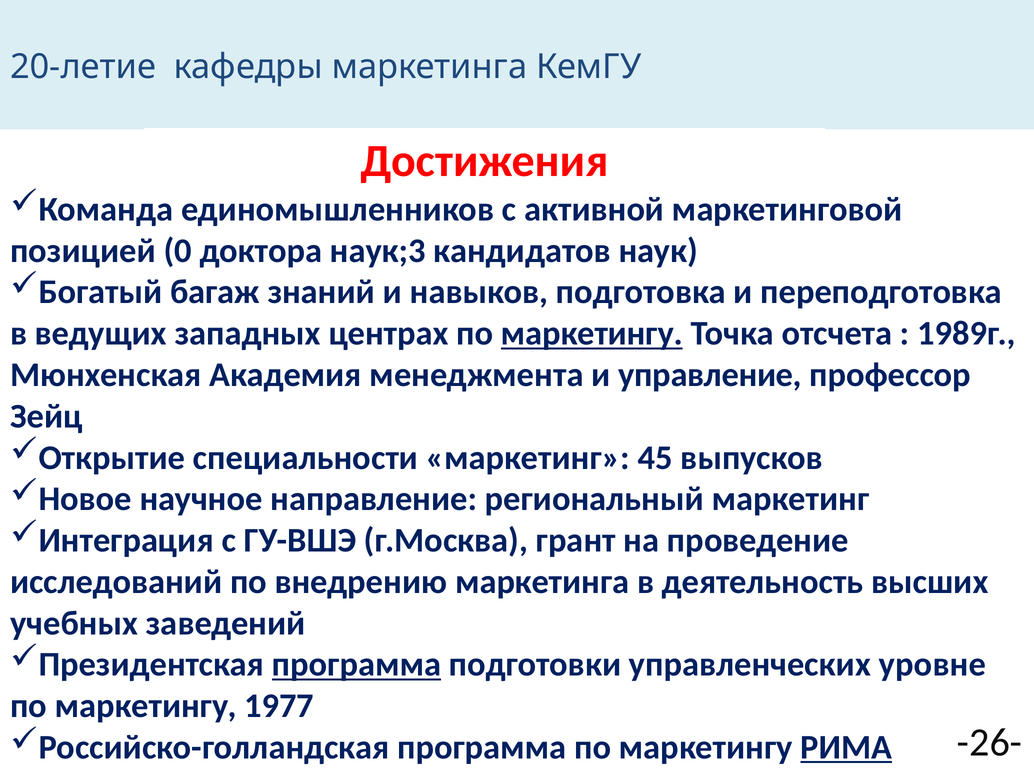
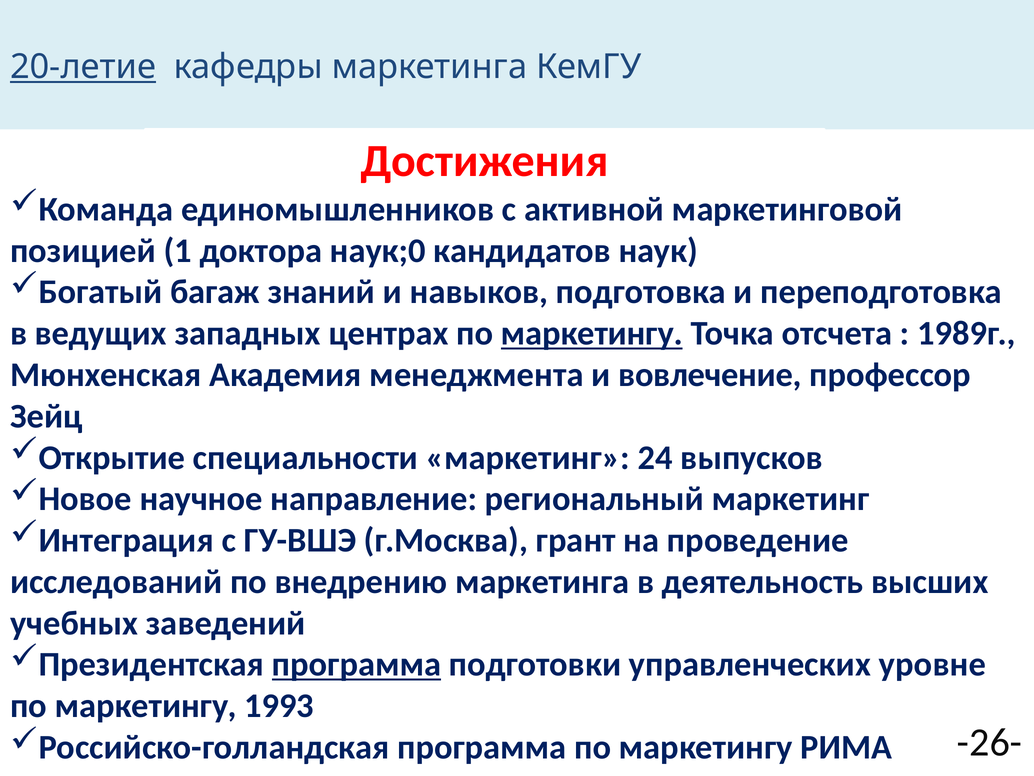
20-летие underline: none -> present (83, 67)
0: 0 -> 1 (178, 251)
наук;3: наук;3 -> наук;0 (378, 251)
управление: управление -> вовлечение (710, 375)
45: 45 -> 24 (655, 457)
1977: 1977 -> 1993 (279, 706)
РИМА underline: present -> none (846, 747)
